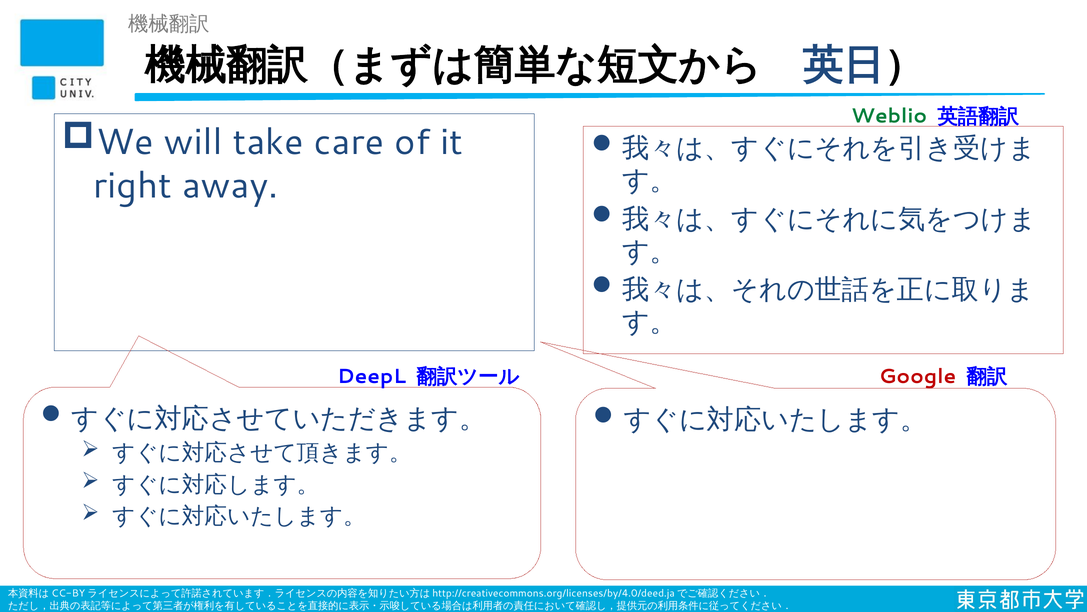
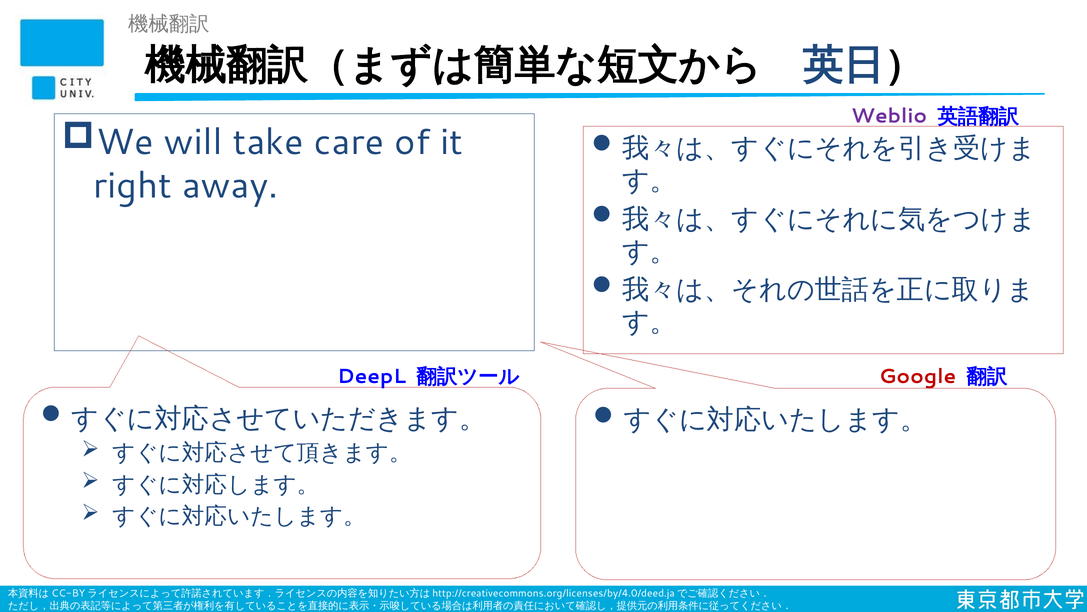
Weblio colour: green -> purple (889, 116)
